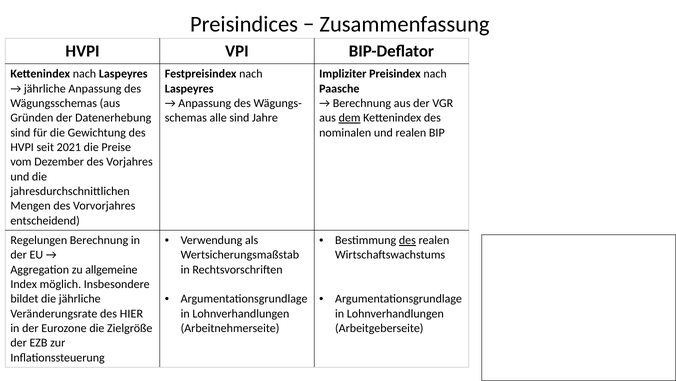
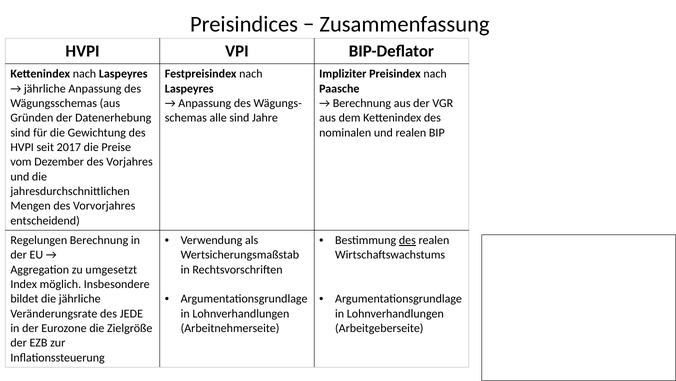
dem underline: present -> none (350, 118)
2021: 2021 -> 2017 (69, 147)
allgemeine: allgemeine -> umgesetzt (111, 269)
HIER: HIER -> JEDE (131, 313)
